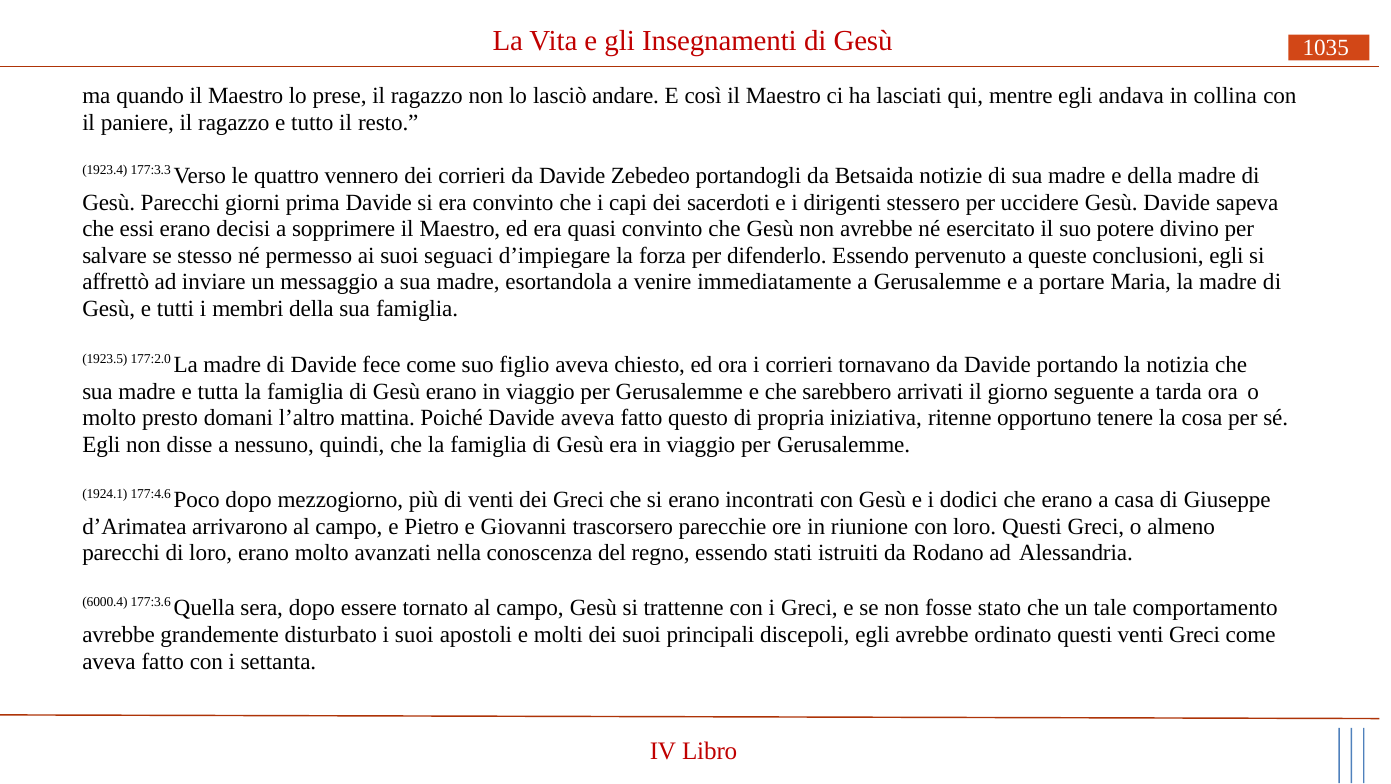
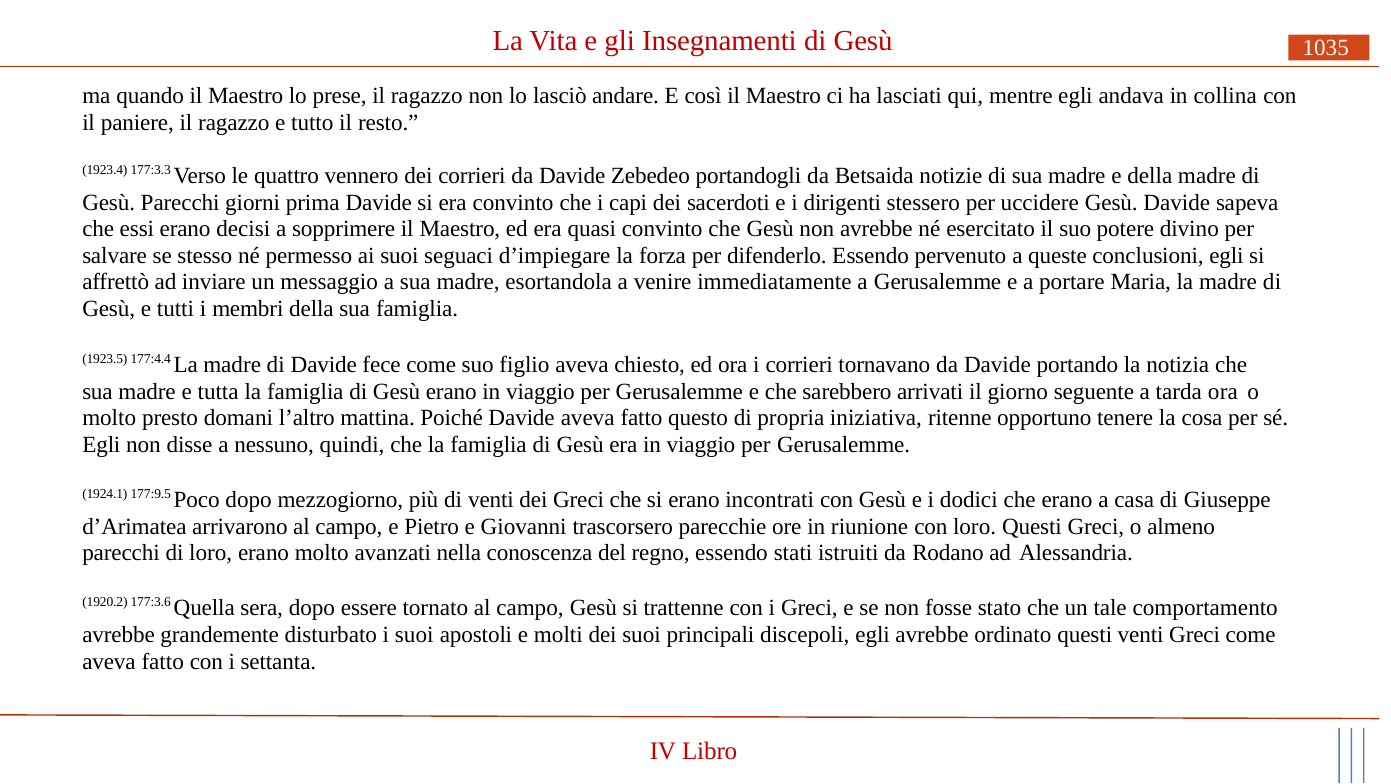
177:2.0: 177:2.0 -> 177:4.4 (151, 359)
177:4.6: 177:4.6 -> 177:9.5 (151, 494)
6000.4: 6000.4 -> 1920.2 (105, 602)
